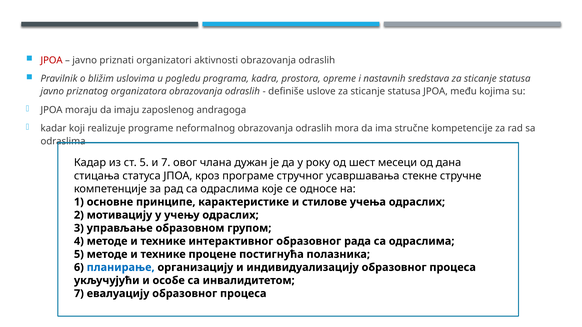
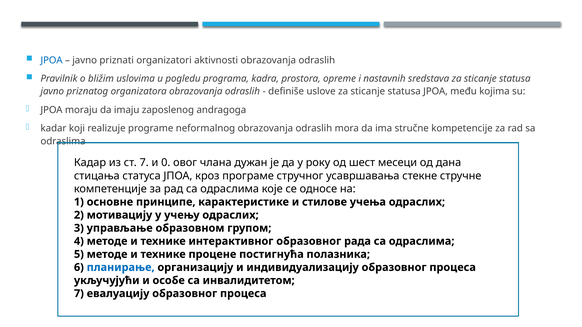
JPOA colour: red -> blue (52, 60)
ст 5: 5 -> 7 (144, 163)
и 7: 7 -> 0 (166, 163)
